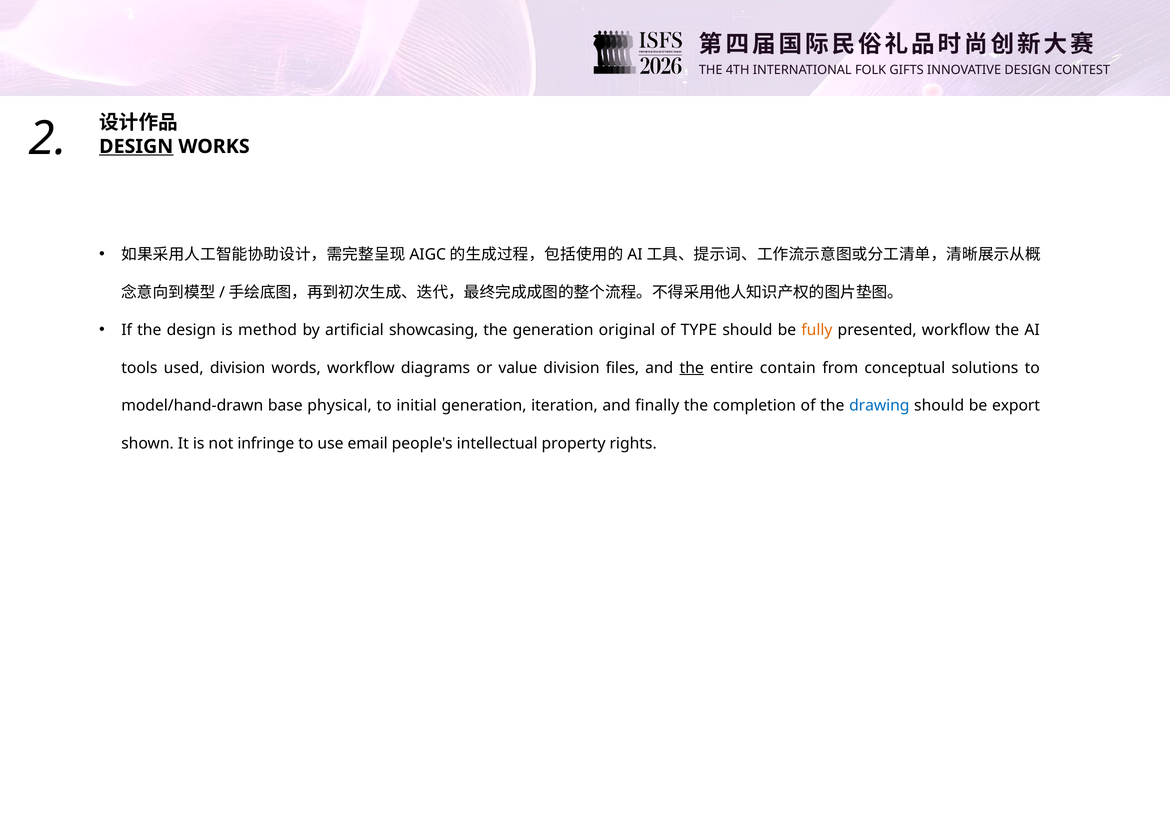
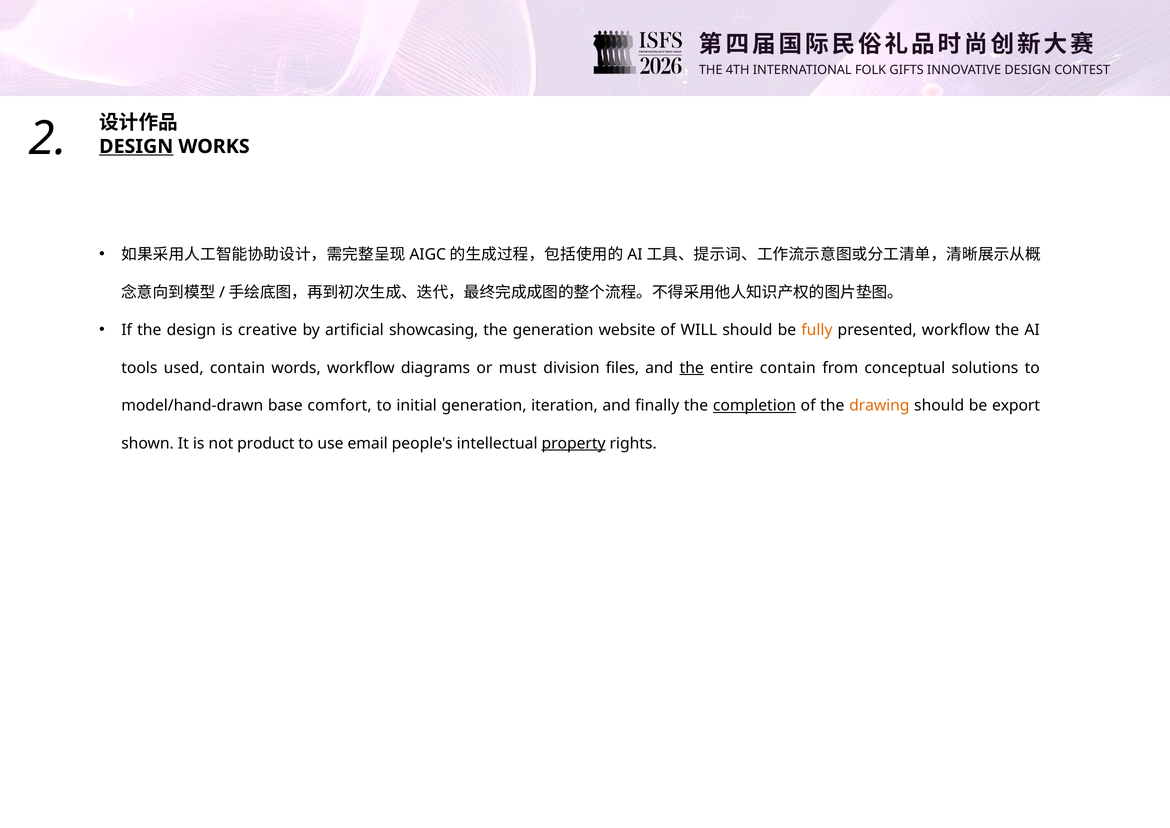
method: method -> creative (268, 330)
original: original -> website (627, 330)
TYPE: TYPE -> WILL (699, 330)
used division: division -> contain (238, 368)
value: value -> must (518, 368)
physical: physical -> comfort (340, 405)
completion underline: none -> present (754, 405)
drawing colour: blue -> orange (879, 405)
infringe: infringe -> product (266, 443)
property underline: none -> present (574, 443)
